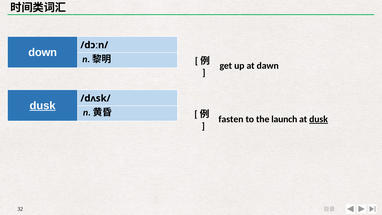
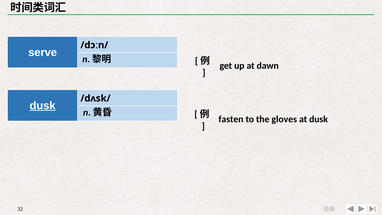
down: down -> serve (43, 52)
launch: launch -> gloves (284, 119)
dusk underline: present -> none (319, 119)
